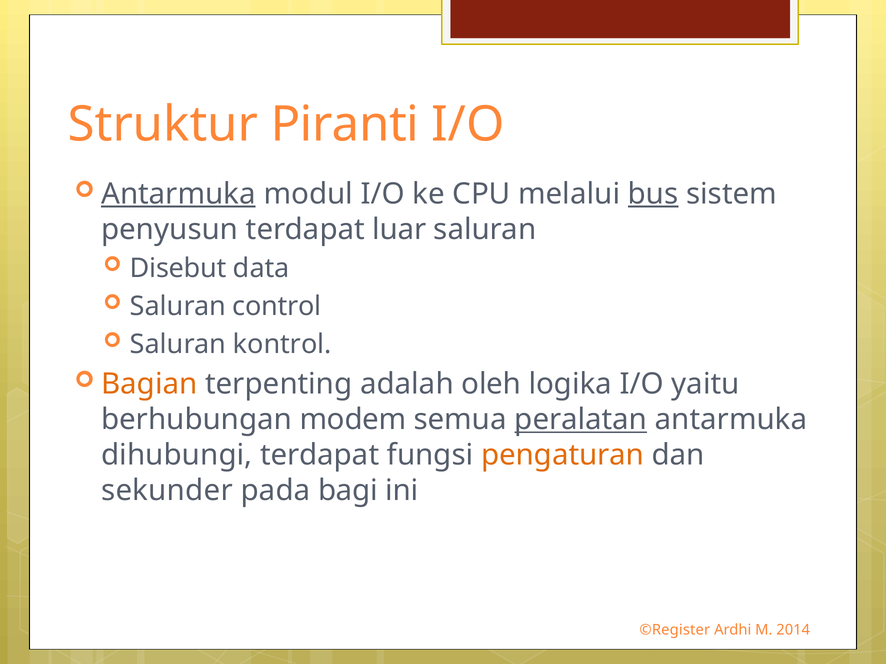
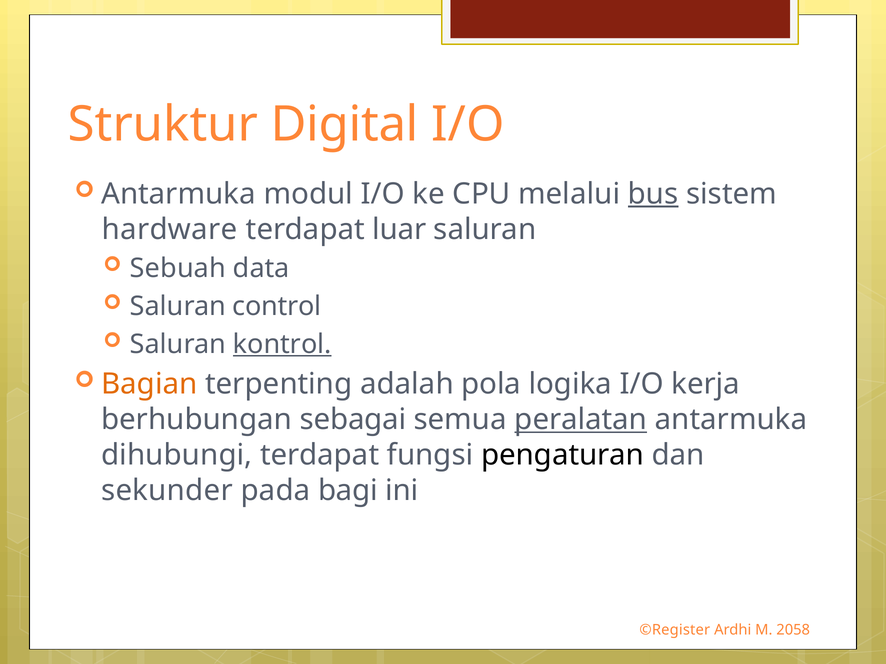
Piranti: Piranti -> Digital (345, 125)
Antarmuka underline: present -> none (178, 194)
penyusun: penyusun -> hardware (170, 229)
Disebut: Disebut -> Sebuah (178, 269)
kontrol underline: none -> present (282, 344)
oleh: oleh -> pola (491, 384)
yaitu: yaitu -> kerja (706, 384)
modem: modem -> sebagai (353, 420)
pengaturan colour: orange -> black (563, 455)
2014: 2014 -> 2058 (793, 630)
